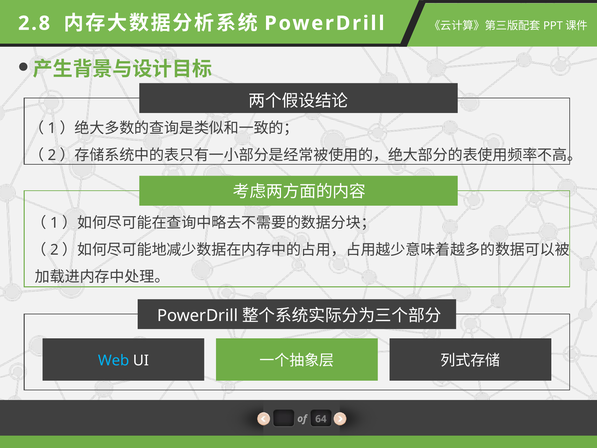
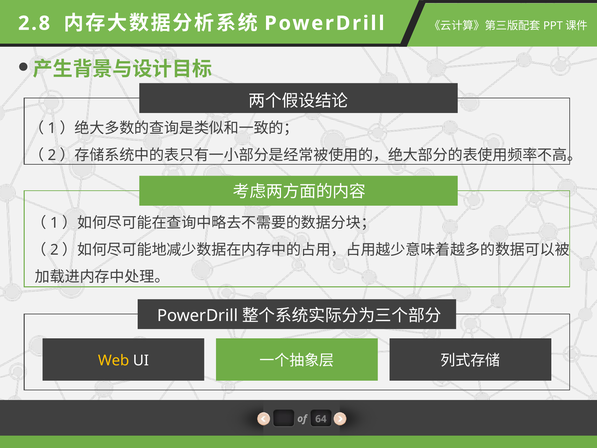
Web colour: light blue -> yellow (114, 360)
